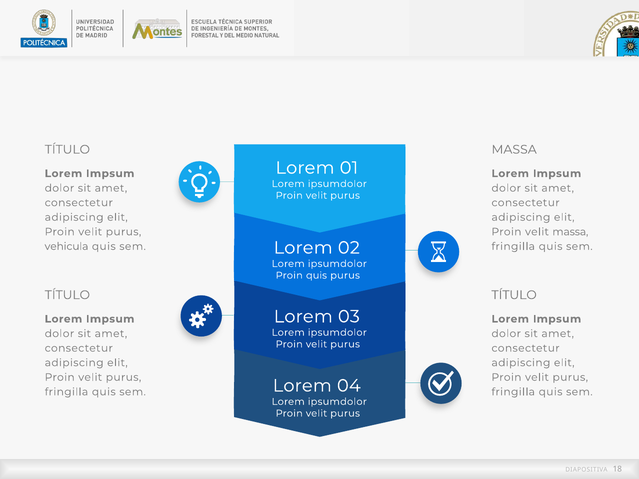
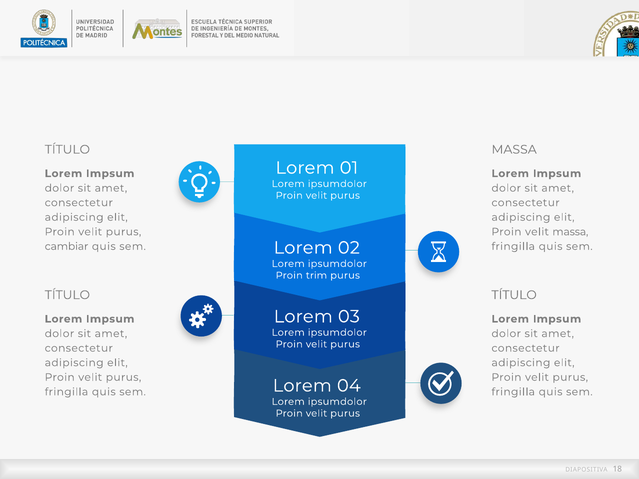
vehicula: vehicula -> cambiar (67, 246)
Proin quis: quis -> trim (316, 276)
